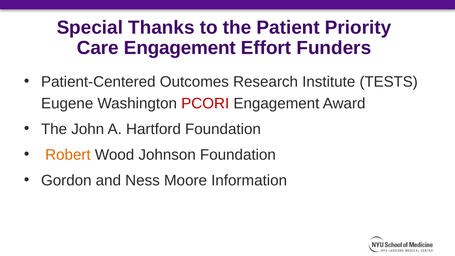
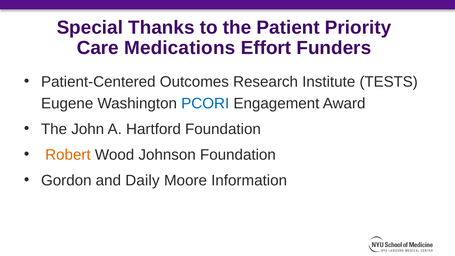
Care Engagement: Engagement -> Medications (180, 48)
PCORI colour: red -> blue (205, 103)
Ness: Ness -> Daily (142, 180)
